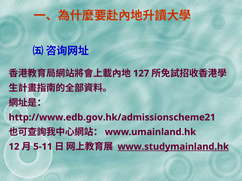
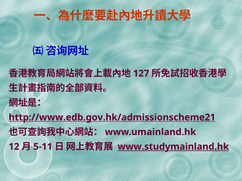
http://www.edb.gov.hk/admissionscheme21 underline: none -> present (112, 118)
